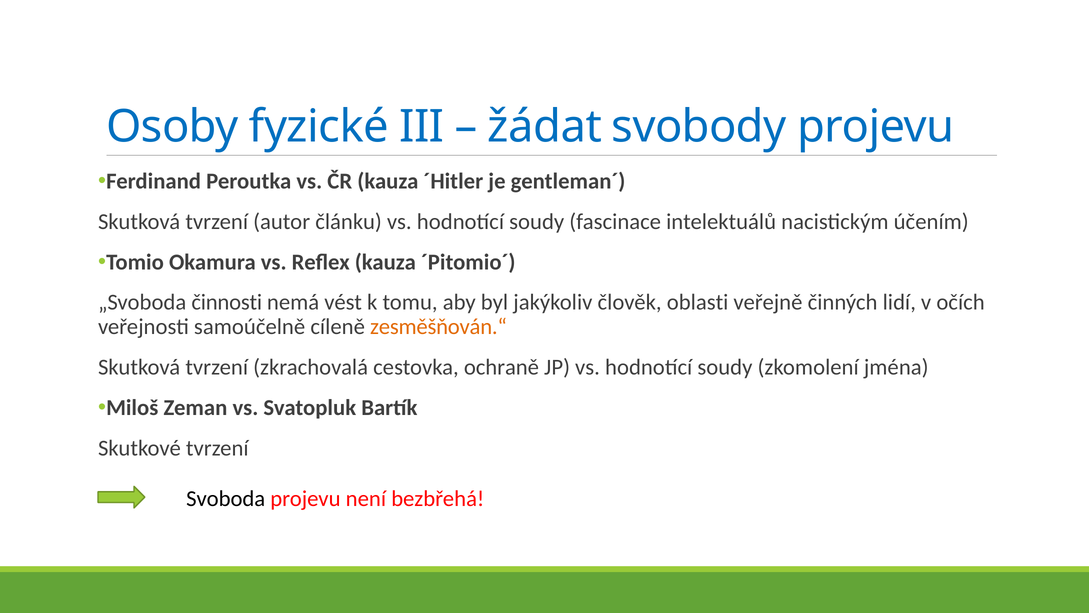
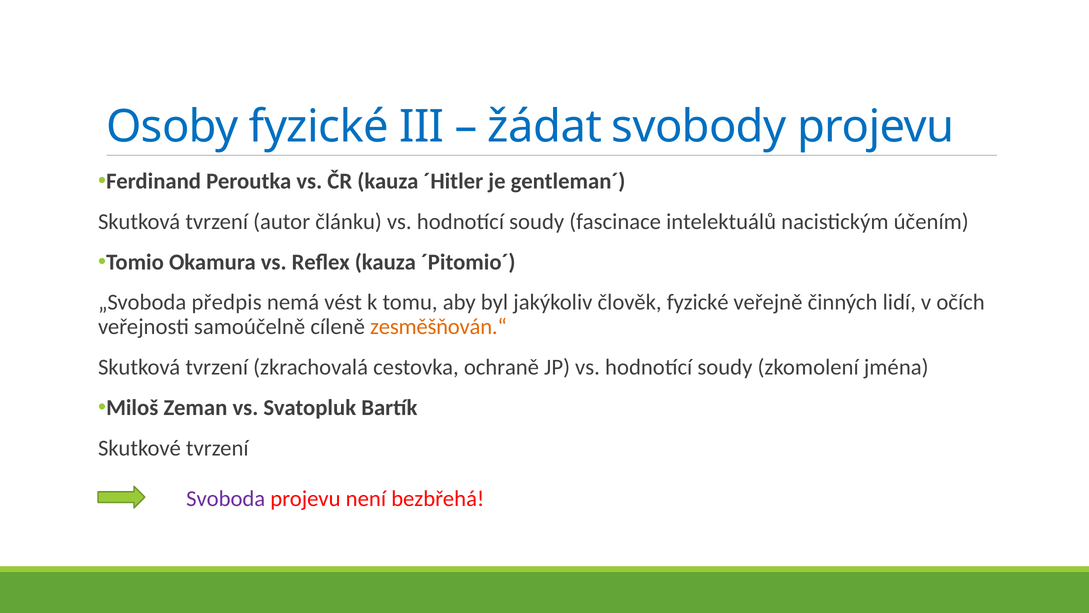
činnosti: činnosti -> předpis (227, 302)
člověk oblasti: oblasti -> fyzické (698, 302)
Svoboda colour: black -> purple (226, 498)
